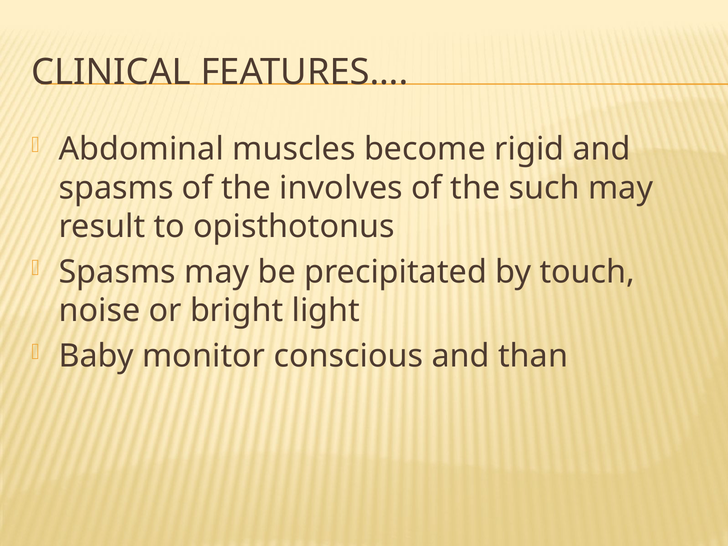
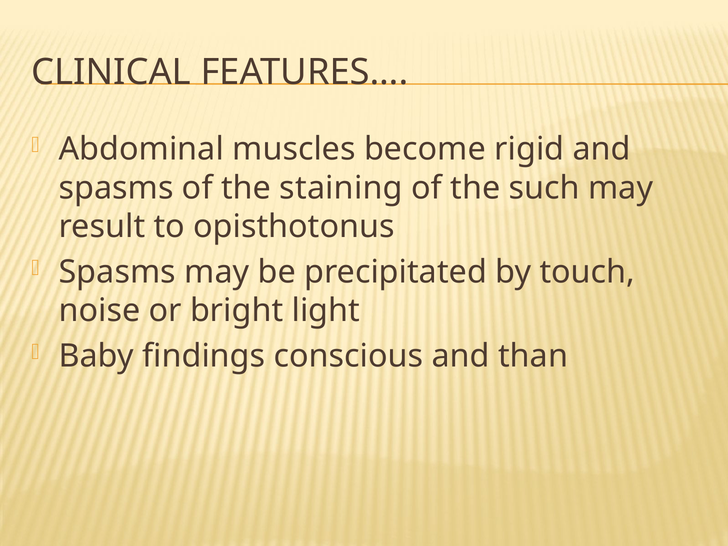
involves: involves -> staining (341, 188)
monitor: monitor -> findings (204, 356)
